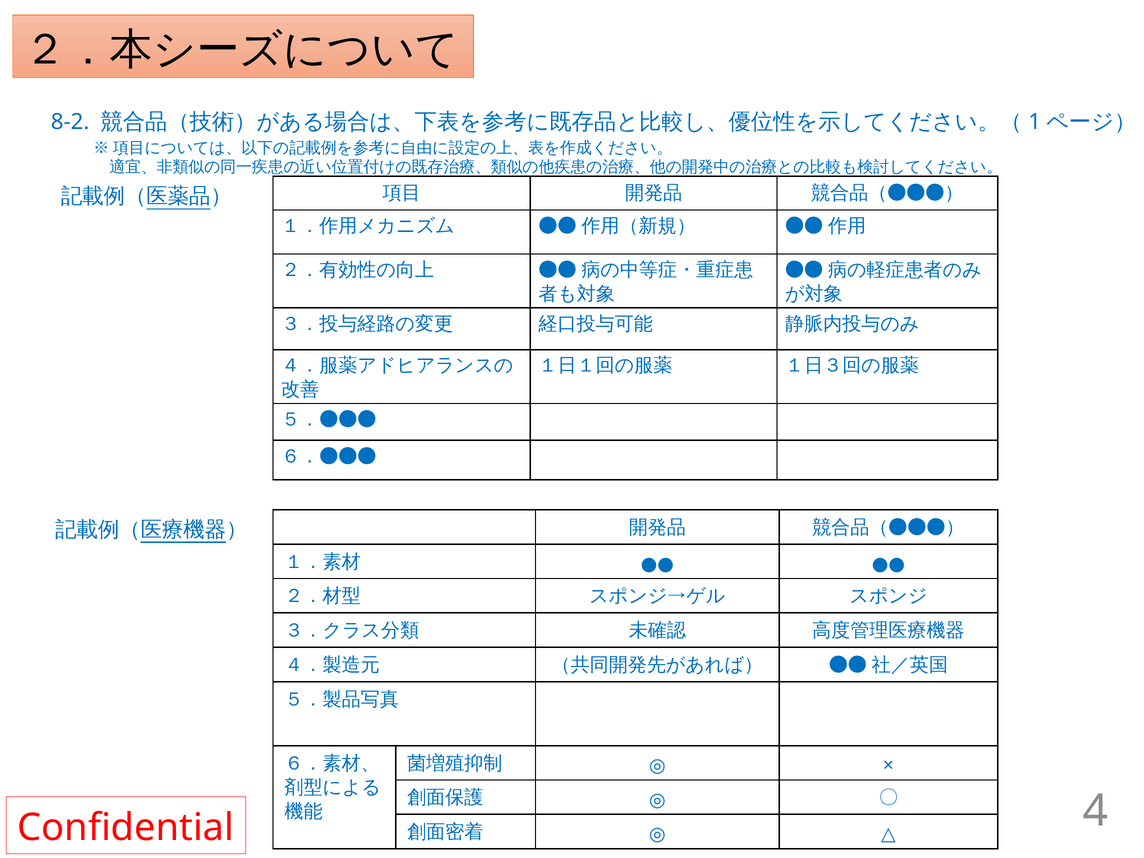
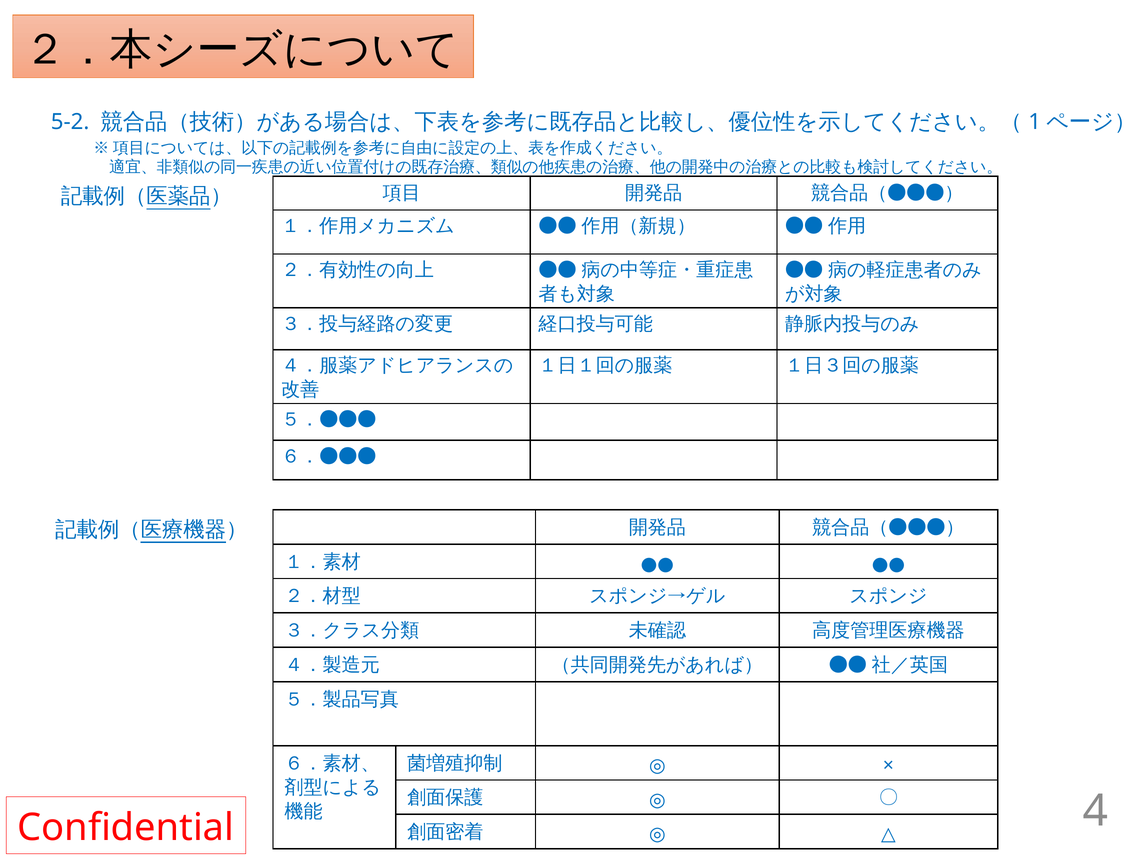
8-2: 8-2 -> 5-2 (70, 122)
